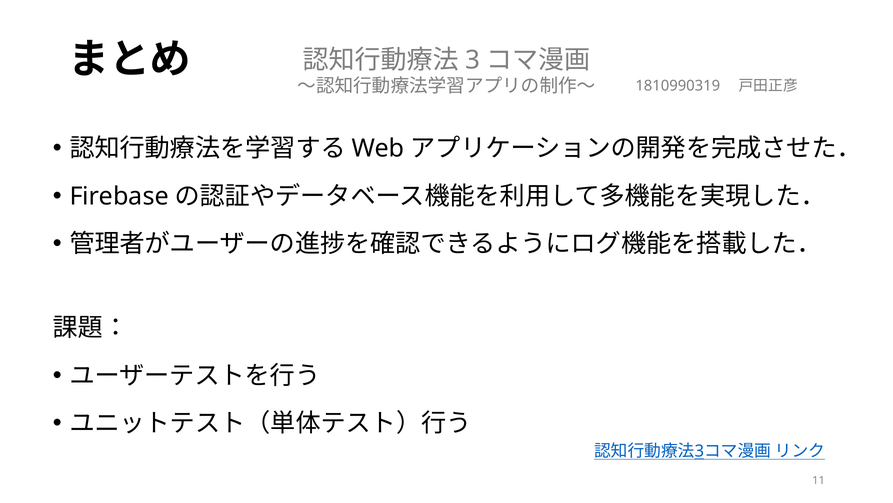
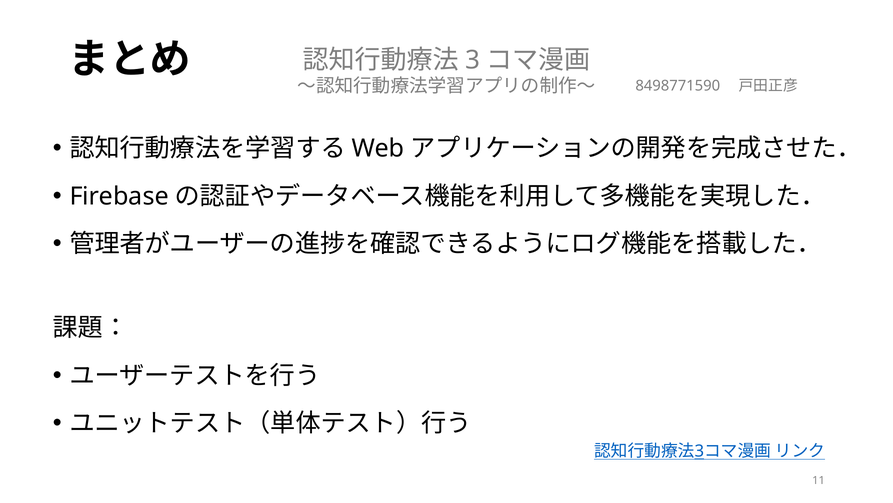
1810990319: 1810990319 -> 8498771590 (678, 86)
